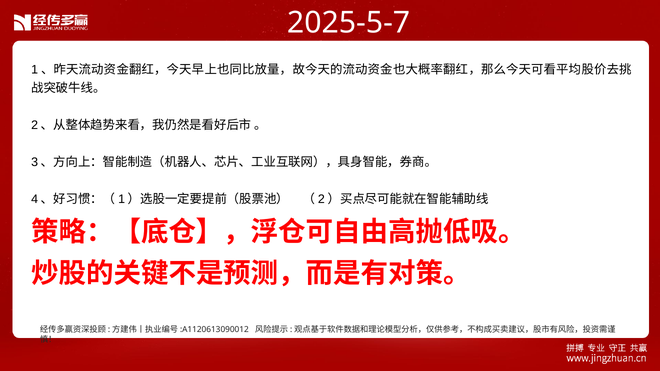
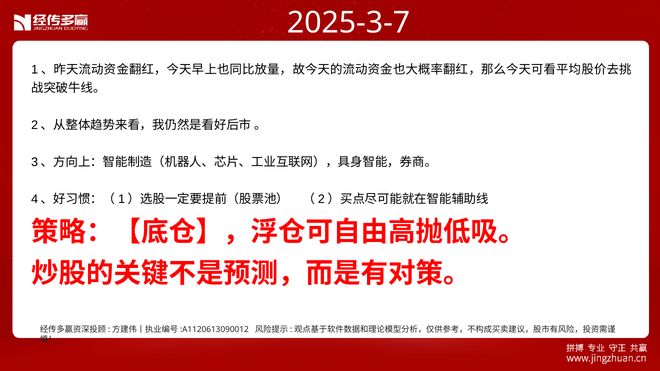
2025-5-7: 2025-5-7 -> 2025-3-7 (349, 23)
